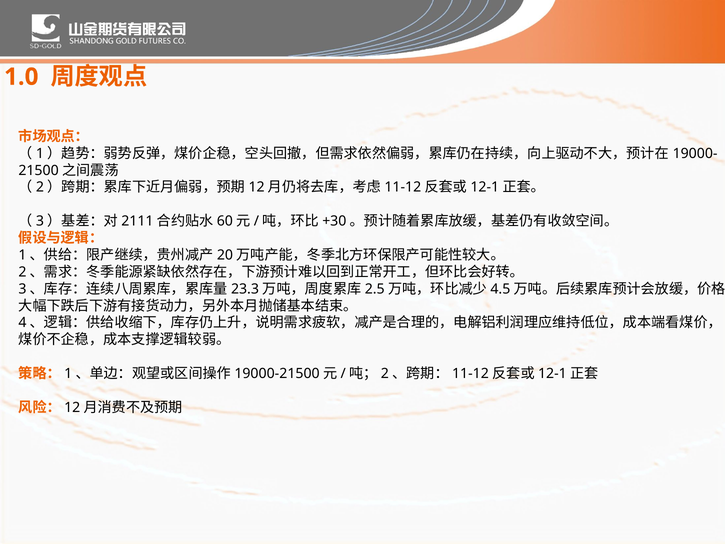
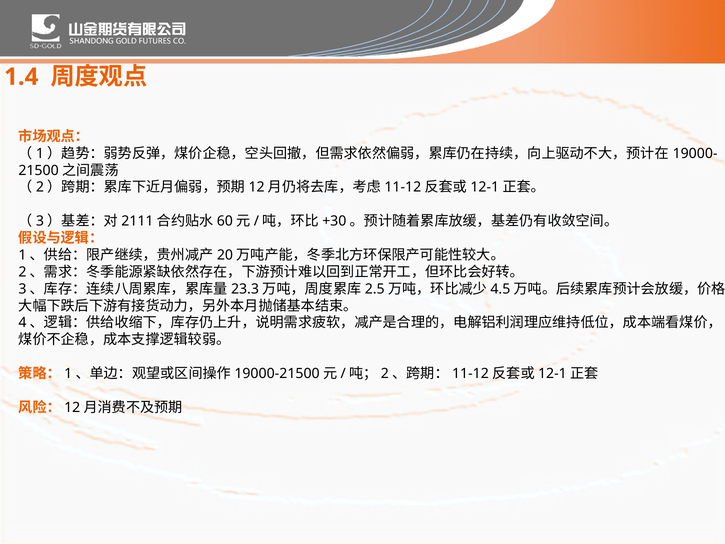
1.0: 1.0 -> 1.4 (21, 77)
